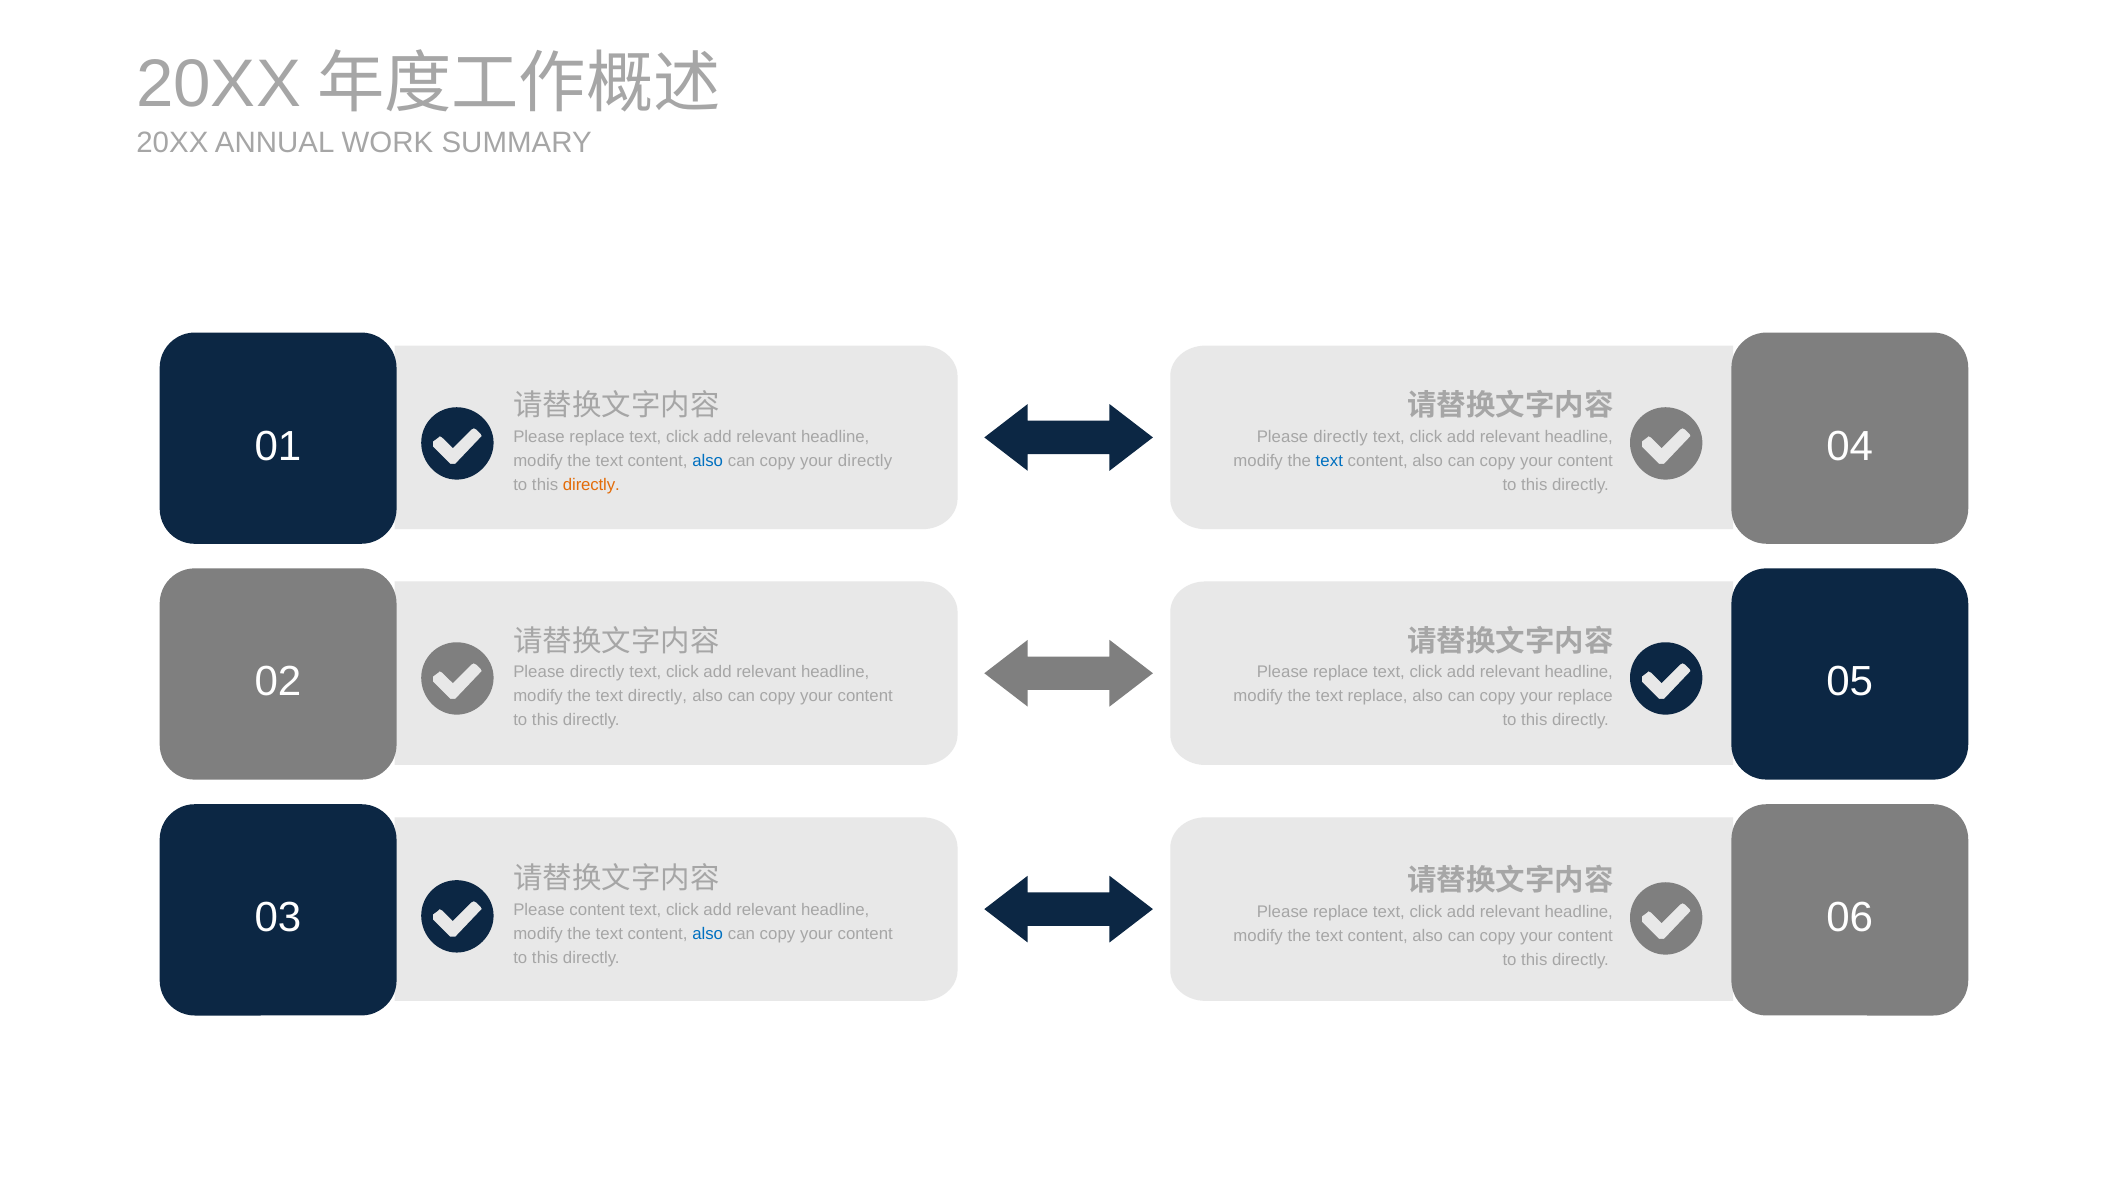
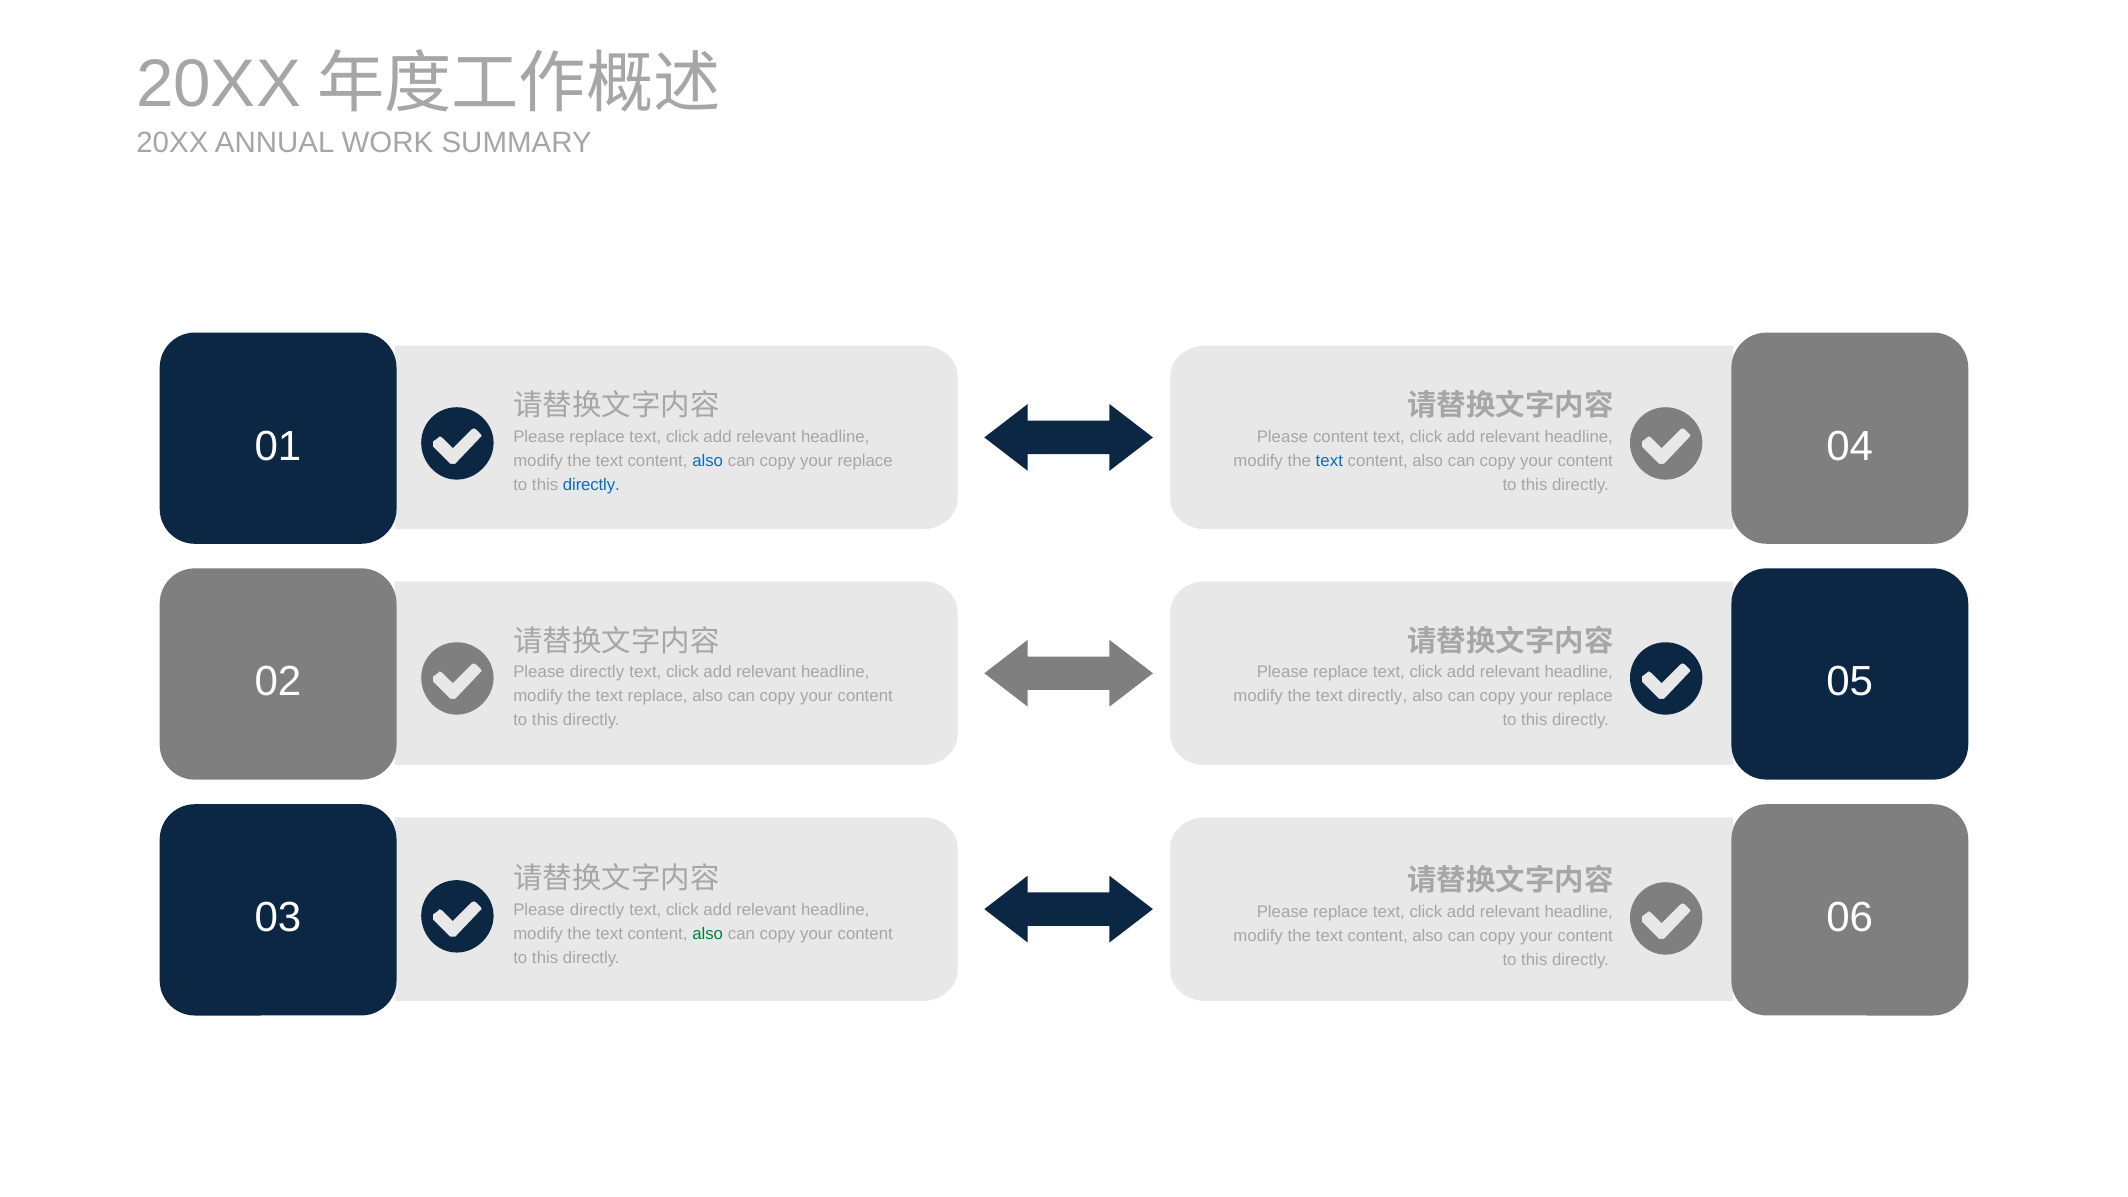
directly: directly -> content (1341, 437)
directly: directly -> replace (865, 461)
directly colour: orange -> blue (591, 485)
text directly: directly -> replace (658, 696)
text replace: replace -> directly (1378, 696)
content: content -> directly (597, 910)
also colour: blue -> green (708, 934)
